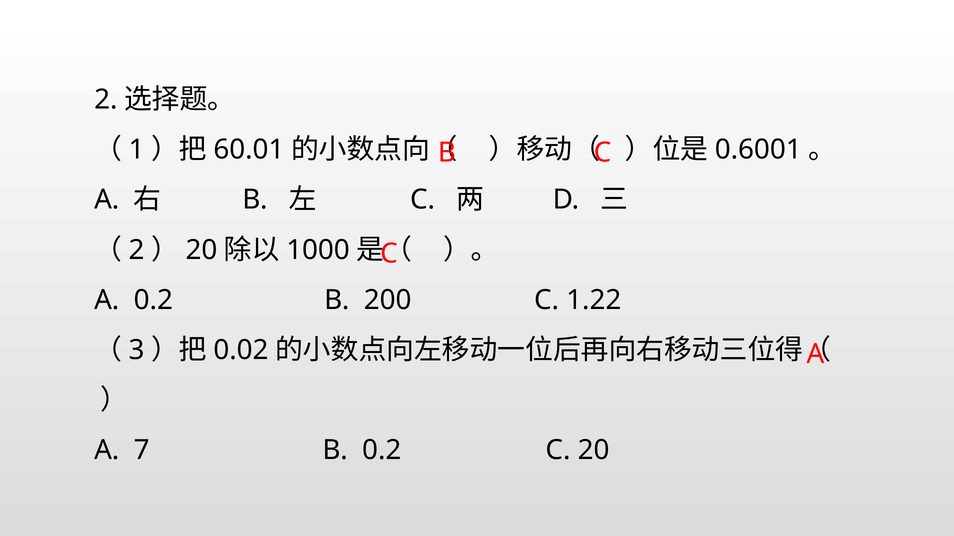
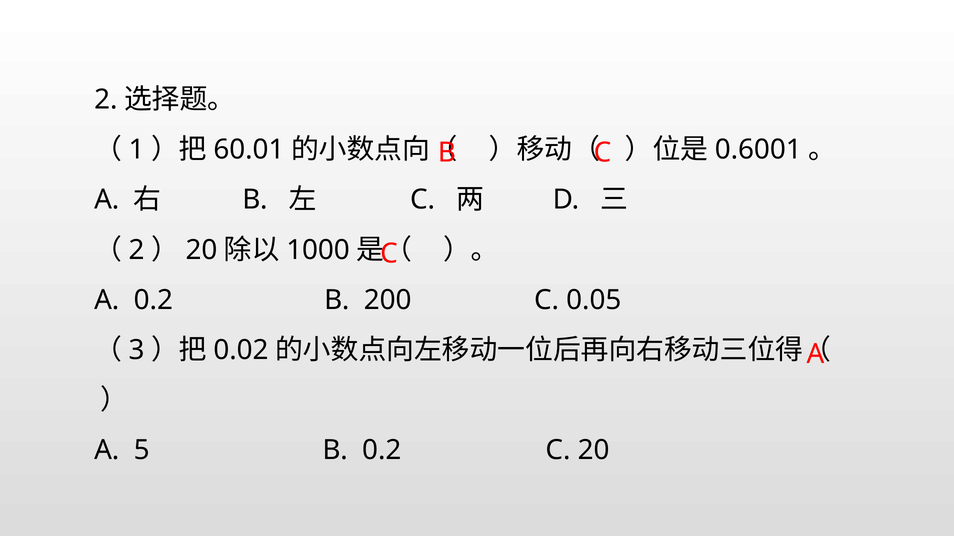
1.22: 1.22 -> 0.05 (594, 300)
7: 7 -> 5 (142, 451)
